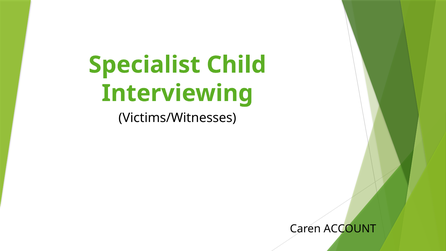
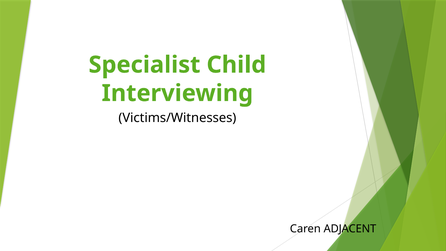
ACCOUNT: ACCOUNT -> ADJACENT (350, 229)
